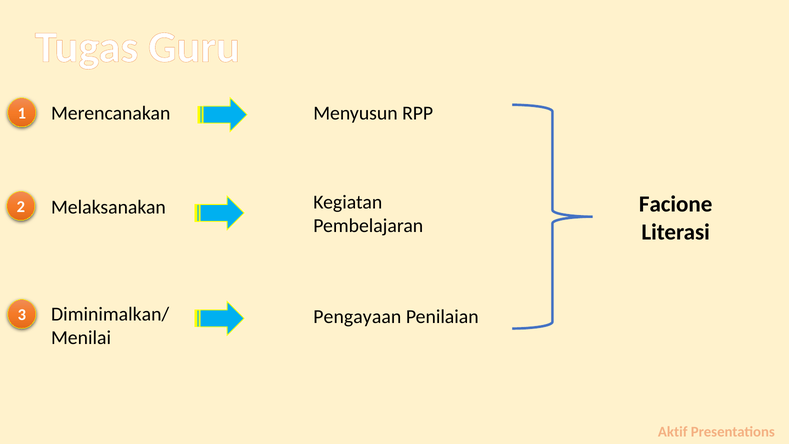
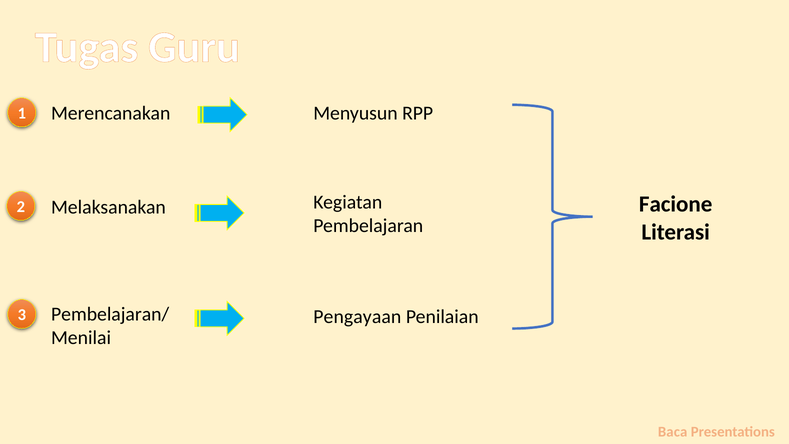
Diminimalkan/: Diminimalkan/ -> Pembelajaran/ (110, 314)
Aktif: Aktif -> Baca (673, 432)
